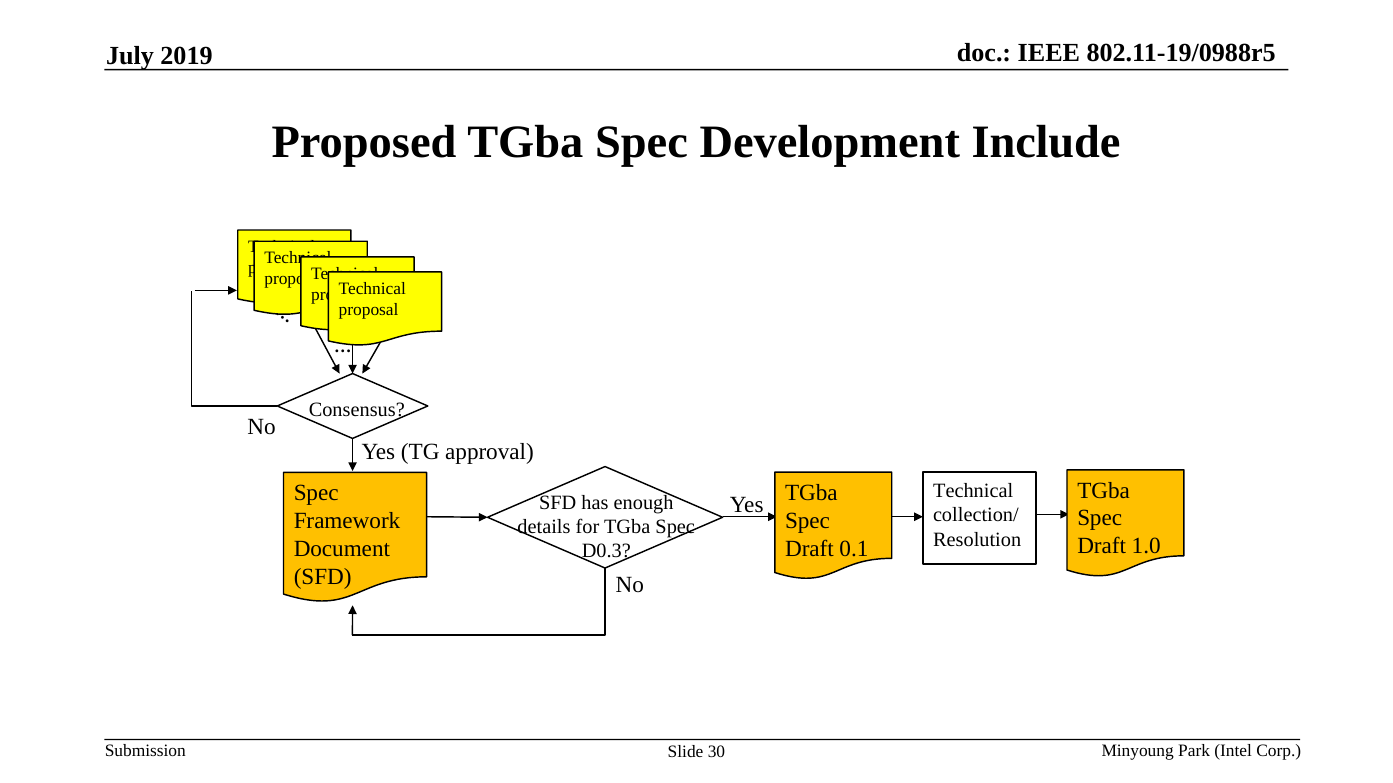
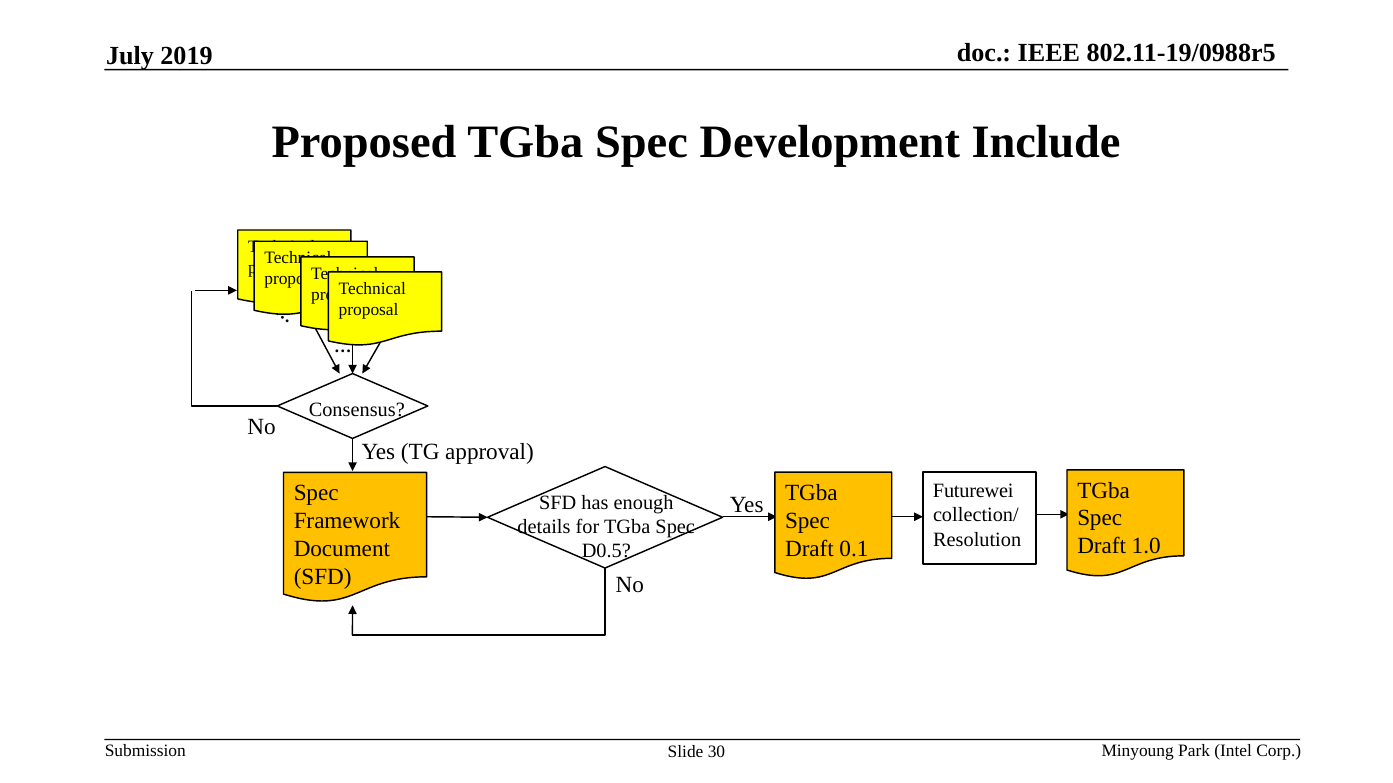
Technical: Technical -> Futurewei (973, 491)
D0.3: D0.3 -> D0.5 (606, 552)
